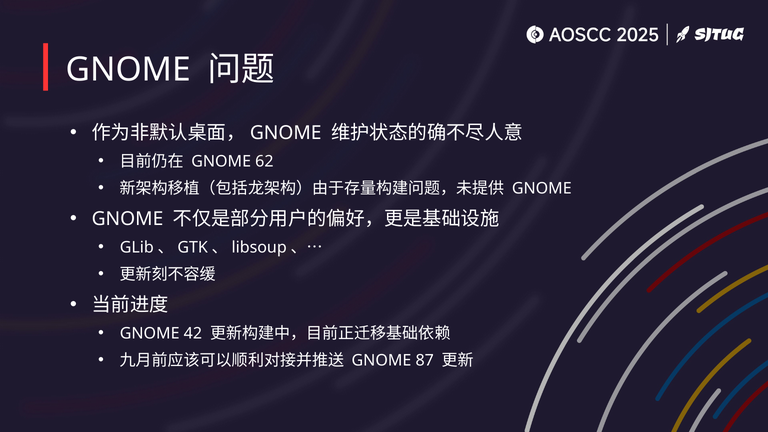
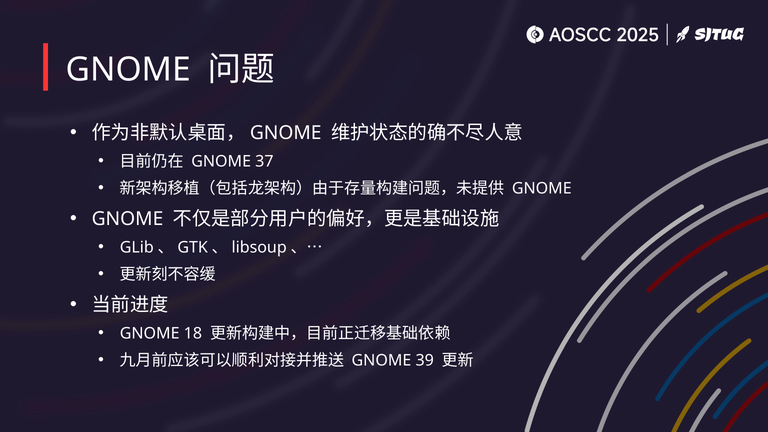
62: 62 -> 37 (264, 162)
42: 42 -> 18 (193, 334)
87: 87 -> 39 (425, 360)
